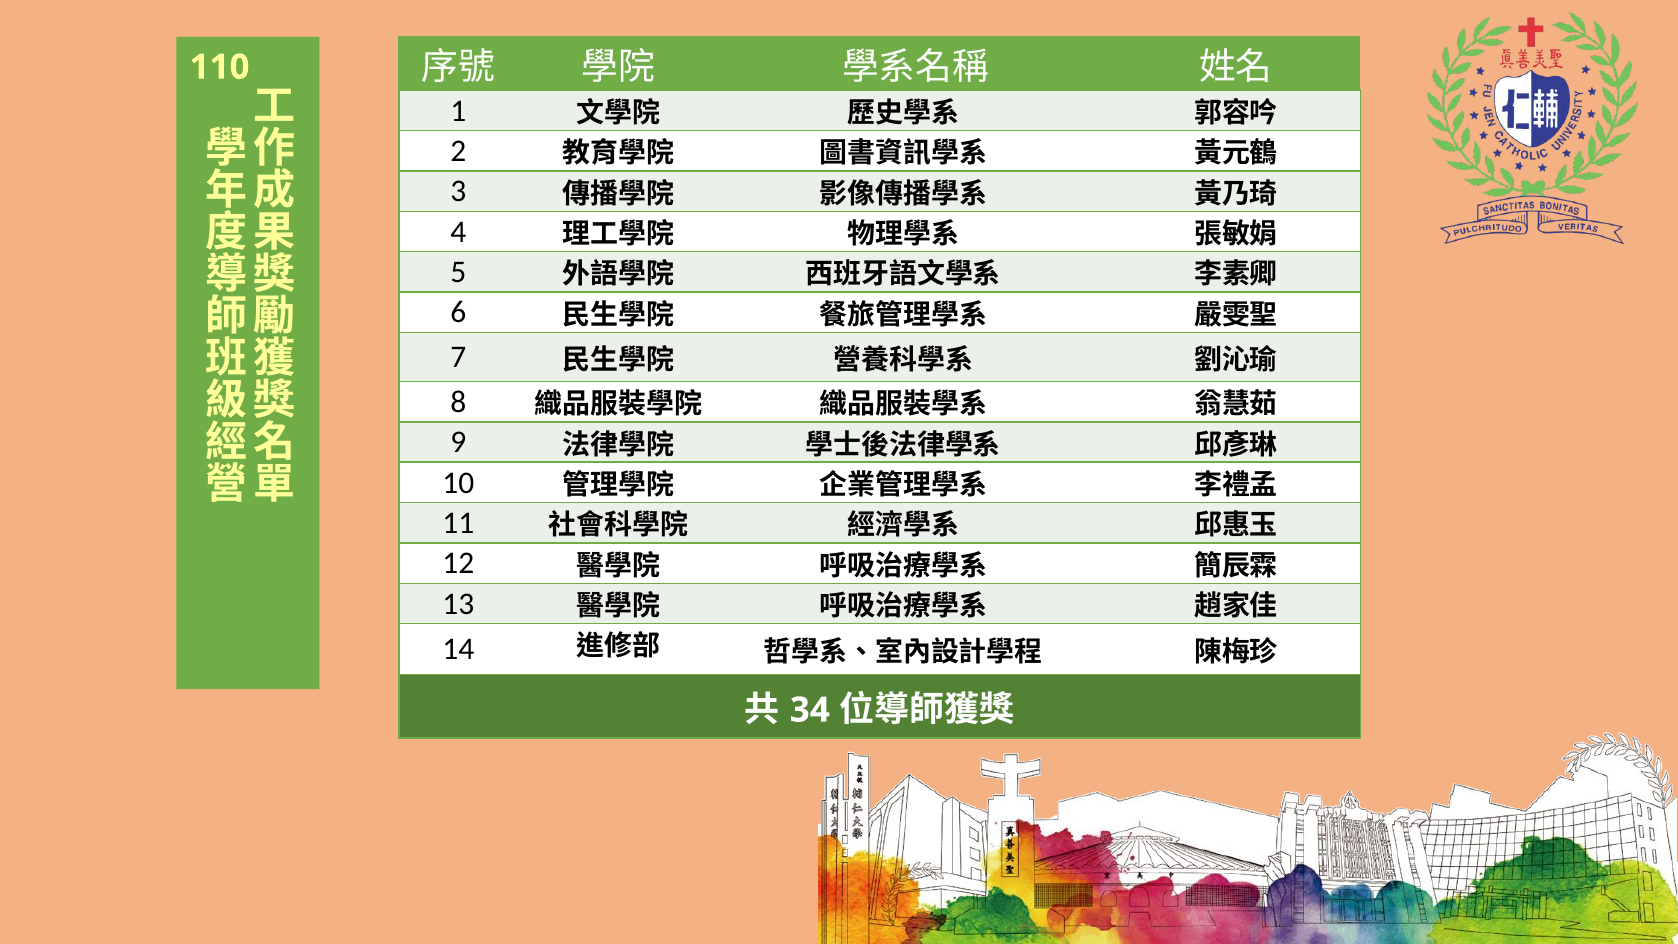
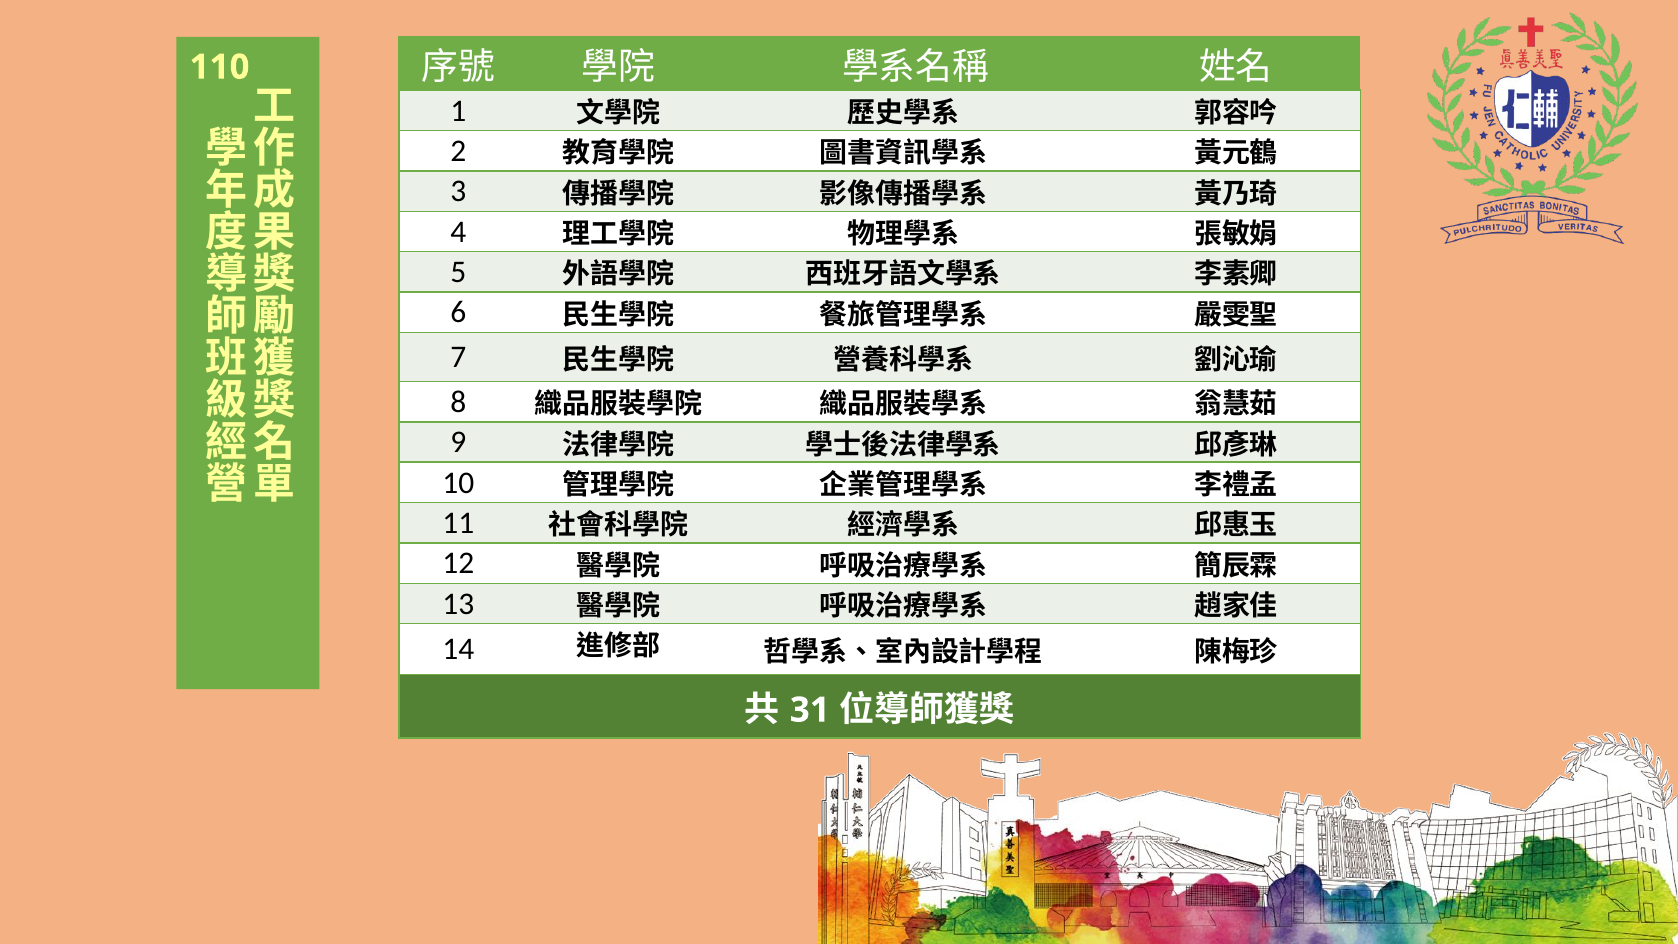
34: 34 -> 31 (810, 710)
